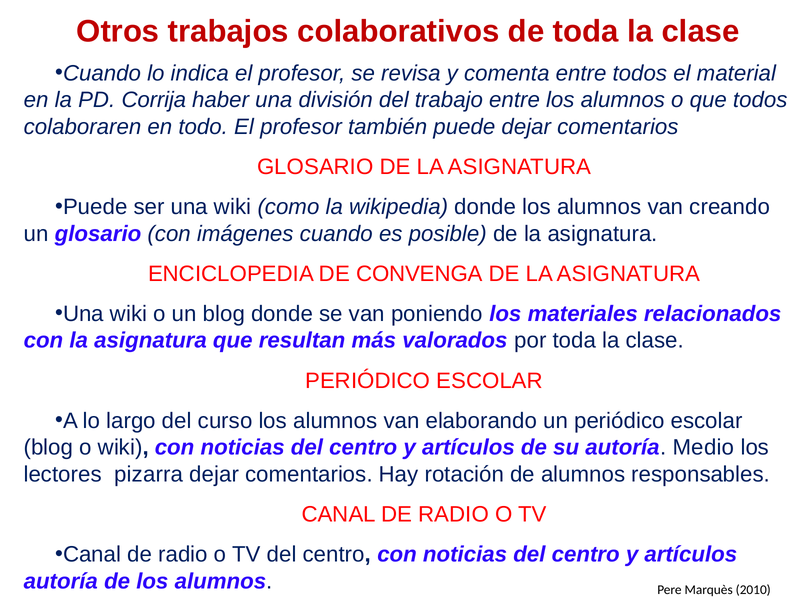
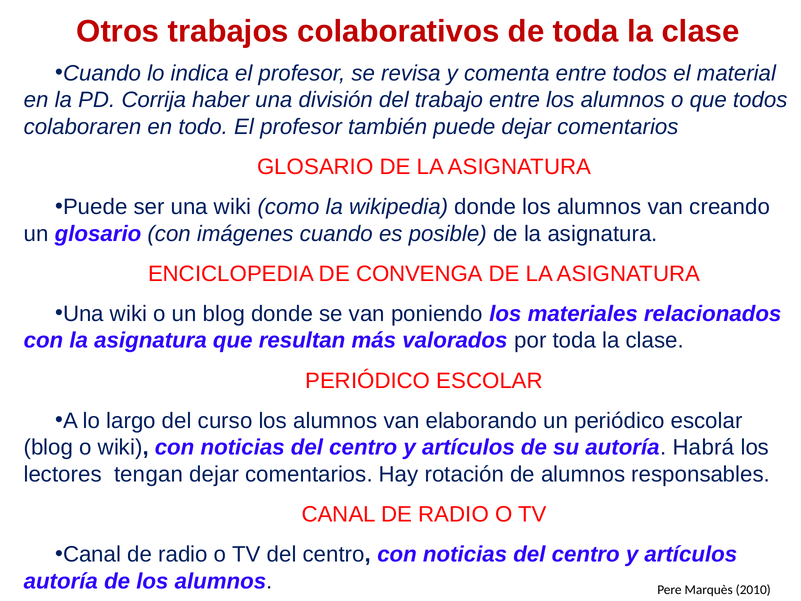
Medio: Medio -> Habrá (703, 447)
pizarra: pizarra -> tengan (149, 474)
